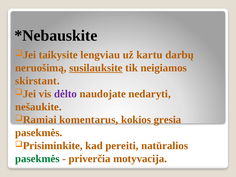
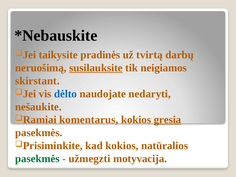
lengviau: lengviau -> pradinės (100, 55)
kartu: kartu -> tvirtą (149, 55)
dėlto colour: purple -> blue (65, 94)
gresia underline: none -> present (168, 120)
kad pereiti: pereiti -> kokios (122, 146)
priverčia: priverčia -> užmegzti (90, 159)
